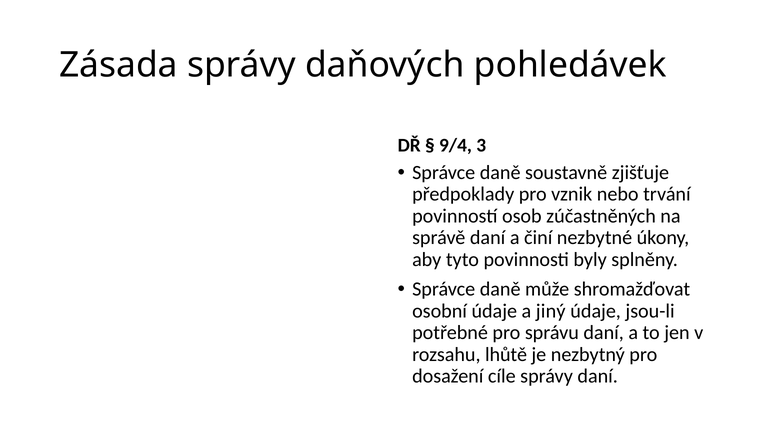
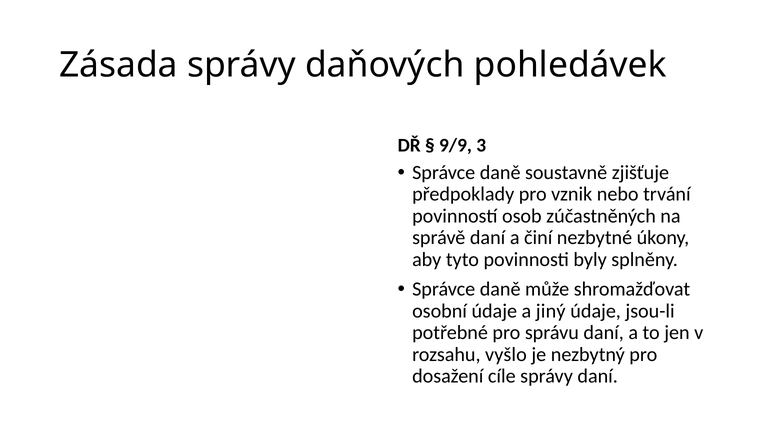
9/4: 9/4 -> 9/9 (456, 146)
lhůtě: lhůtě -> vyšlo (506, 355)
